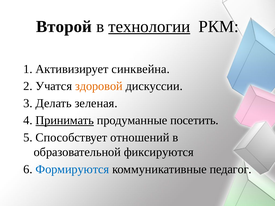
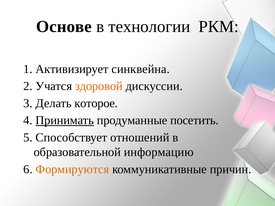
Второй: Второй -> Основе (64, 27)
технологии underline: present -> none (149, 27)
зеленая: зеленая -> которое (96, 103)
фиксируются: фиксируются -> информацию (159, 152)
Формируются colour: blue -> orange (72, 169)
педагог: педагог -> причин (231, 169)
